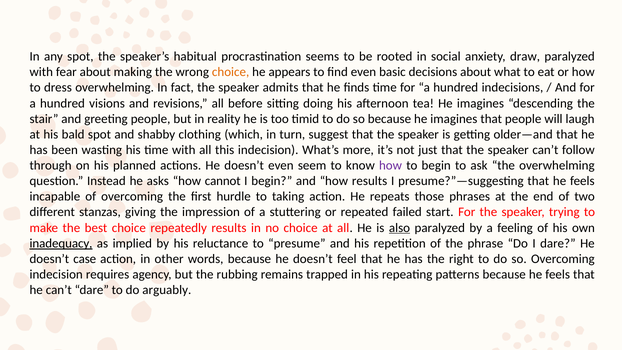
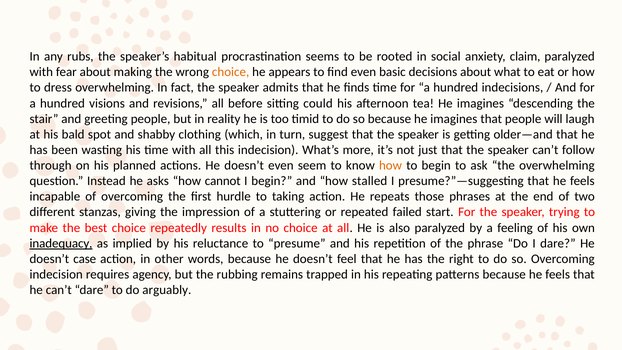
any spot: spot -> rubs (80, 57)
draw: draw -> claim (525, 57)
doing: doing -> could (318, 103)
how colour: purple -> orange (391, 165)
how results: results -> stalled (370, 181)
also underline: present -> none (399, 228)
